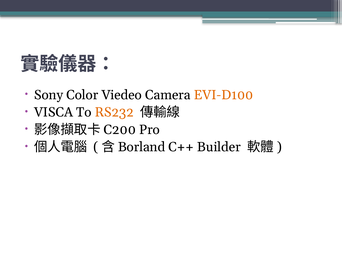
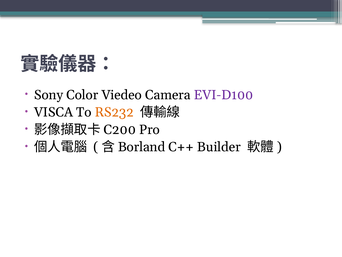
EVI-D100 colour: orange -> purple (224, 95)
